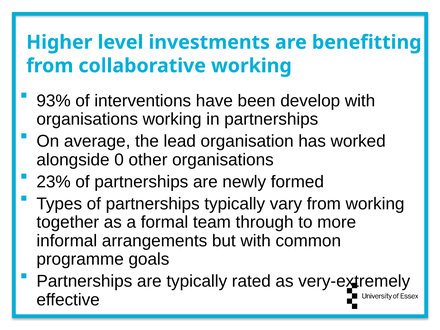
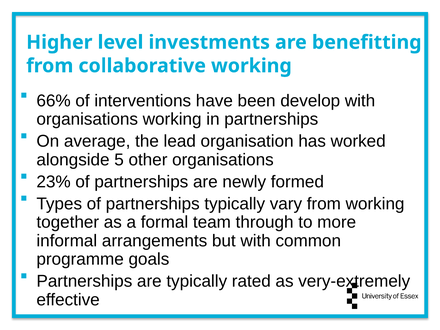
93%: 93% -> 66% (54, 101)
0: 0 -> 5 (119, 160)
